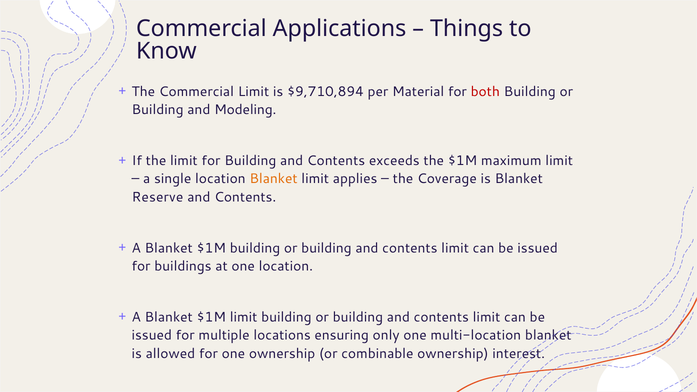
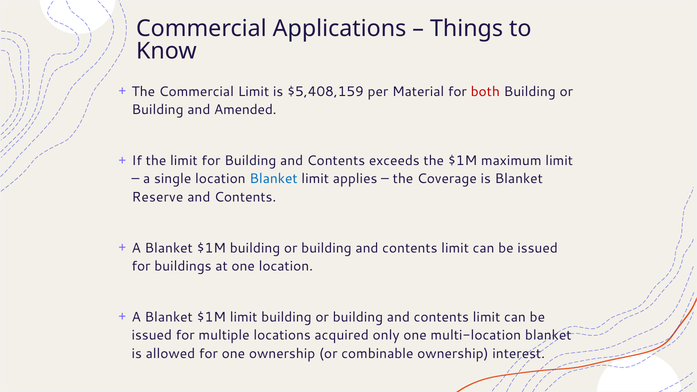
$9,710,894: $9,710,894 -> $5,408,159 (325, 92)
Modeling: Modeling -> Amended (245, 110)
Blanket colour: orange -> blue (274, 179)
ensuring: ensuring -> acquired (342, 335)
